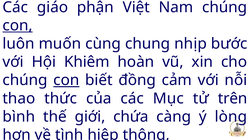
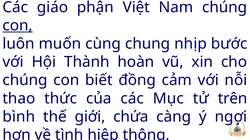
Khiêm: Khiêm -> Thành (87, 62)
con underline: present -> none (66, 81)
lòng: lòng -> ngợi (231, 117)
